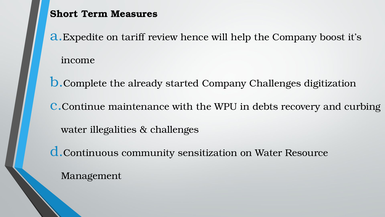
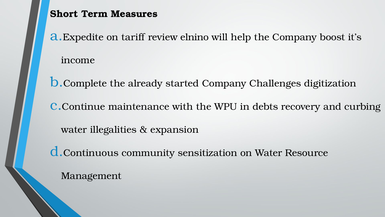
hence: hence -> elnino (195, 37)
challenges: challenges -> expansion (175, 129)
